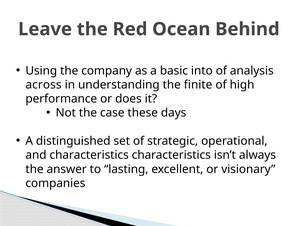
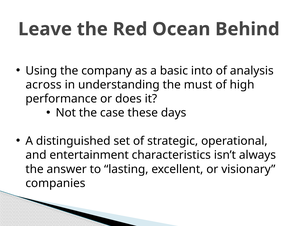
finite: finite -> must (198, 85)
and characteristics: characteristics -> entertainment (89, 155)
